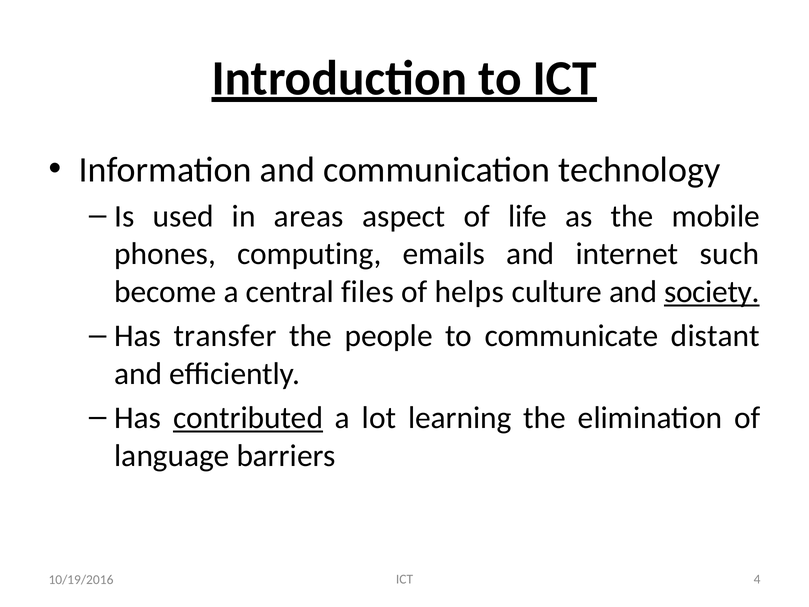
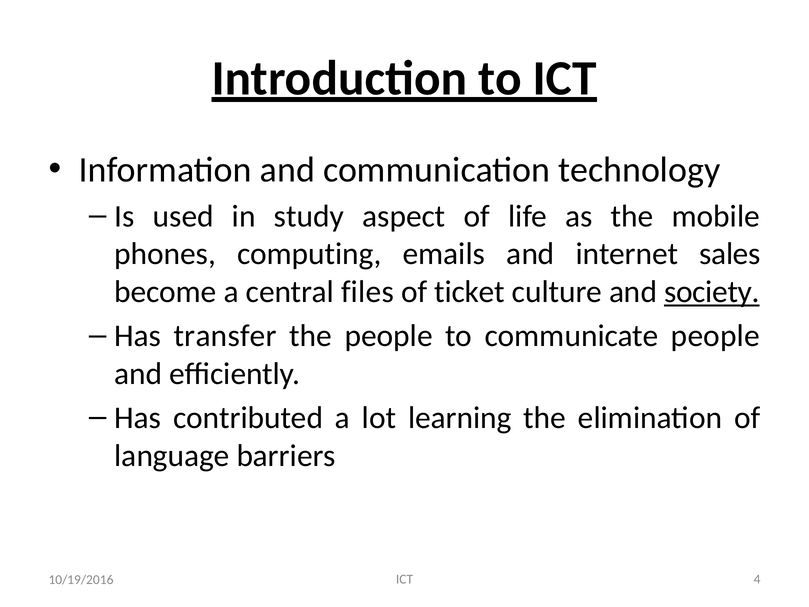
areas: areas -> study (309, 216)
such: such -> sales (730, 254)
helps: helps -> ticket (470, 292)
communicate distant: distant -> people (715, 336)
contributed underline: present -> none (248, 418)
